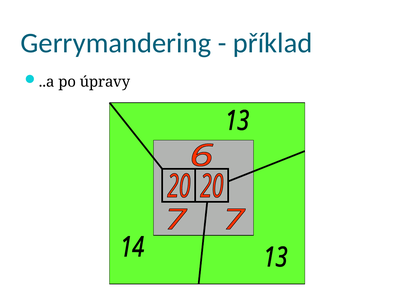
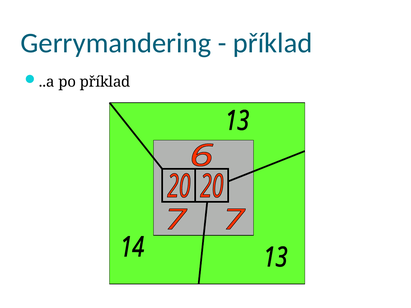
po úpravy: úpravy -> příklad (105, 82)
